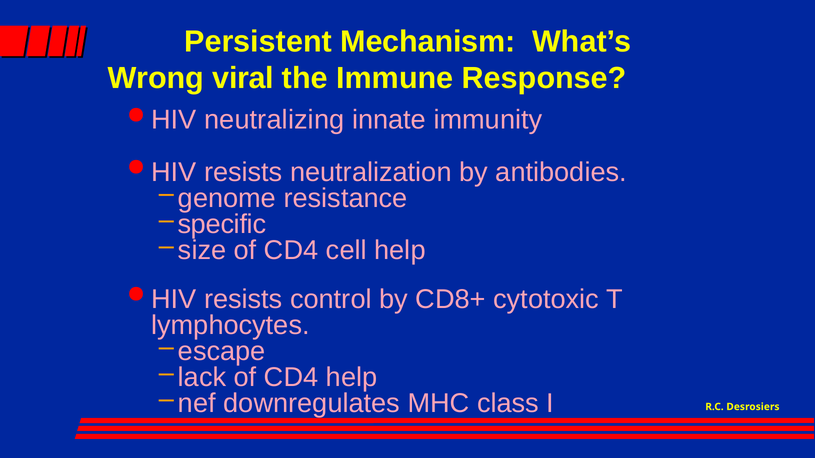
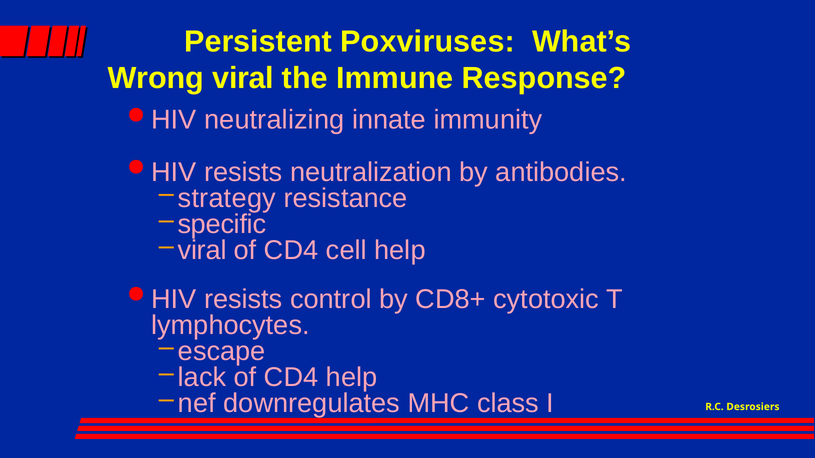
Mechanism: Mechanism -> Poxviruses (428, 42)
genome: genome -> strategy (227, 198)
size: size -> viral (202, 250)
